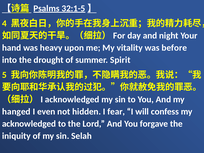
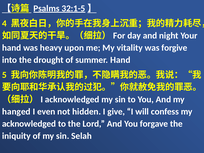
before: before -> forgive (174, 48)
summer Spirit: Spirit -> Hand (120, 60)
fear: fear -> give (116, 112)
